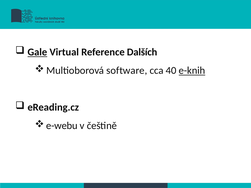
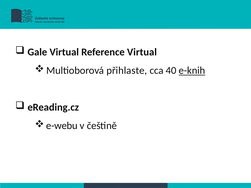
Gale underline: present -> none (37, 52)
Reference Dalších: Dalších -> Virtual (142, 52)
software: software -> přihlaste (127, 71)
